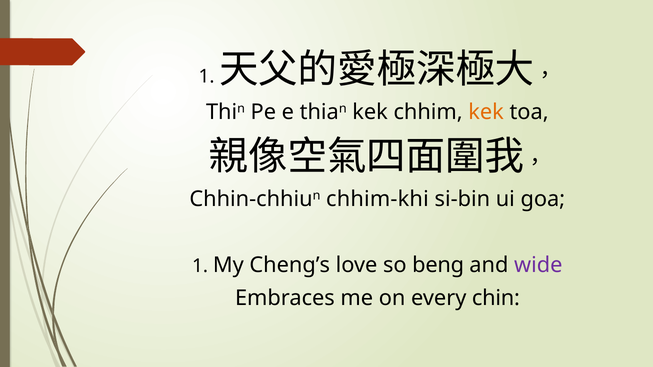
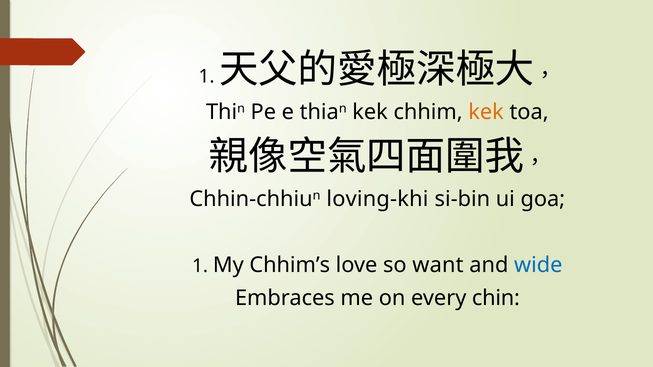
chhim-khi: chhim-khi -> loving-khi (377, 199)
Cheng’s: Cheng’s -> Chhim’s (290, 265)
beng: beng -> want (438, 265)
wide colour: purple -> blue (538, 265)
